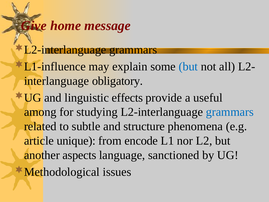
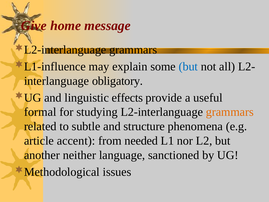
among: among -> formal (40, 112)
grammars colour: blue -> orange (230, 112)
unique: unique -> accent (76, 141)
encode: encode -> needed (141, 141)
aspects: aspects -> neither (79, 155)
